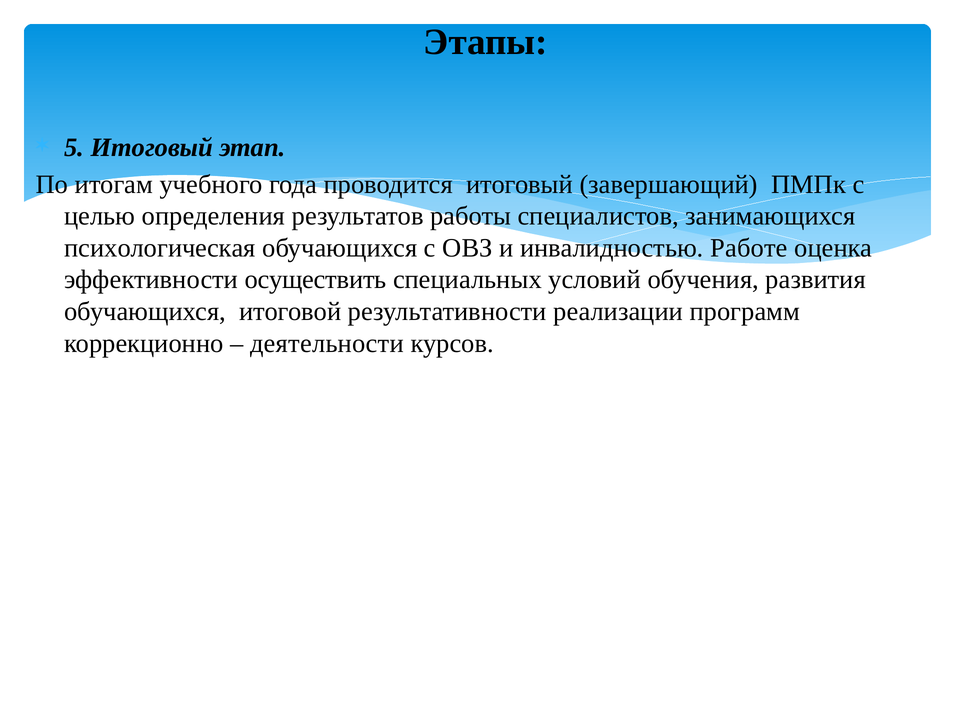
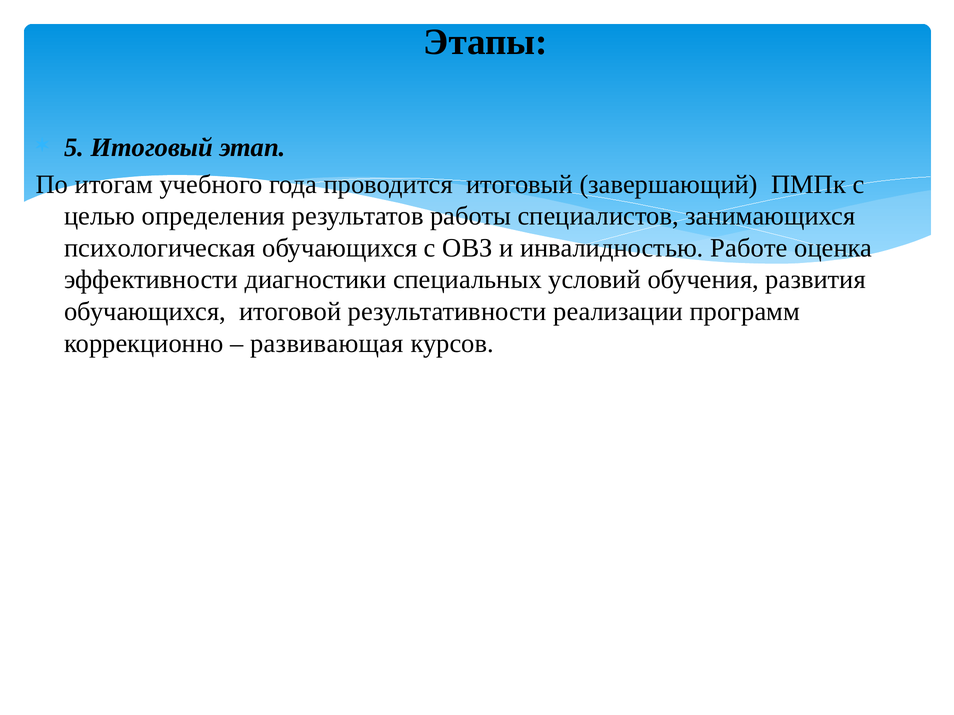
осуществить: осуществить -> диагностики (316, 280)
деятельности: деятельности -> развивающая (327, 344)
